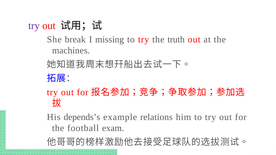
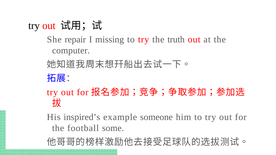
try colour: purple -> black (34, 26)
break: break -> repair (75, 40)
machines: machines -> computer (71, 51)
depends’s: depends’s -> inspired’s (82, 117)
relations: relations -> someone (156, 117)
exam: exam -> some (113, 128)
